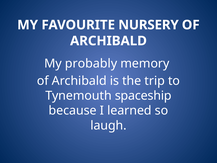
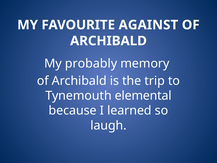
NURSERY: NURSERY -> AGAINST (148, 25)
spaceship: spaceship -> elemental (143, 96)
